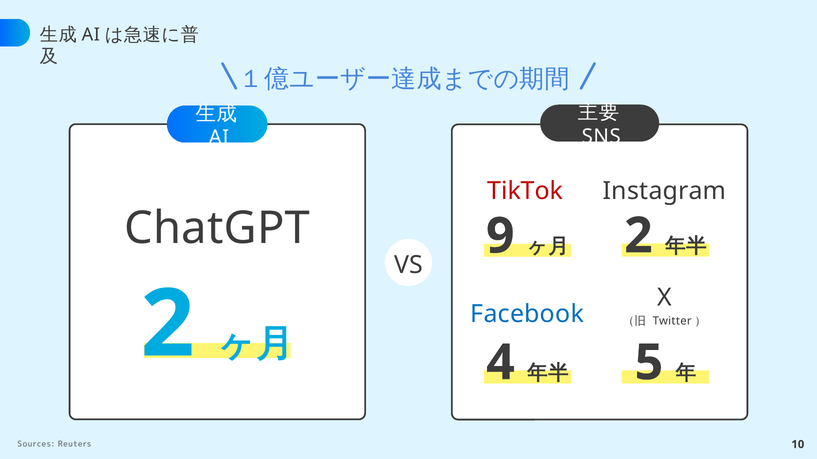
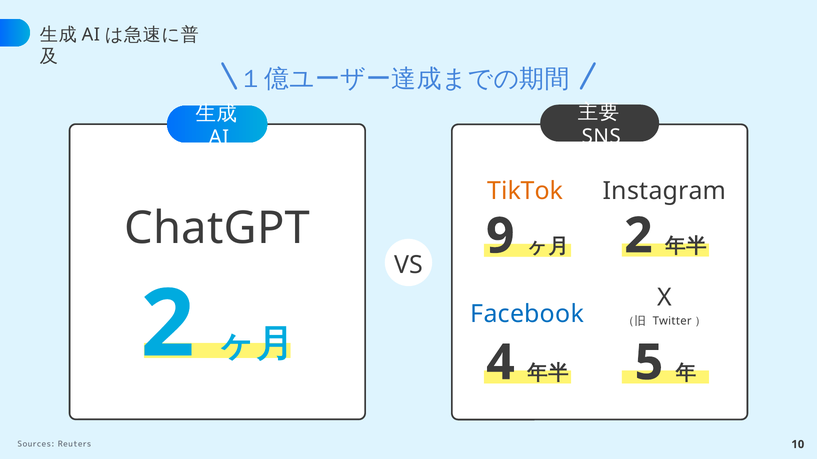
TikTok colour: red -> orange (525, 191)
